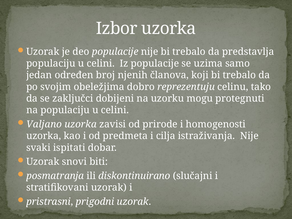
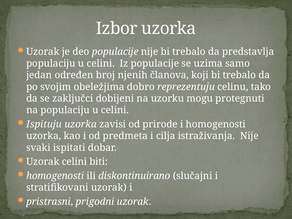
Valjano: Valjano -> Ispituju (44, 124)
Uzorak snovi: snovi -> celini (74, 162)
posmatranja: posmatranja -> homogenosti (55, 176)
